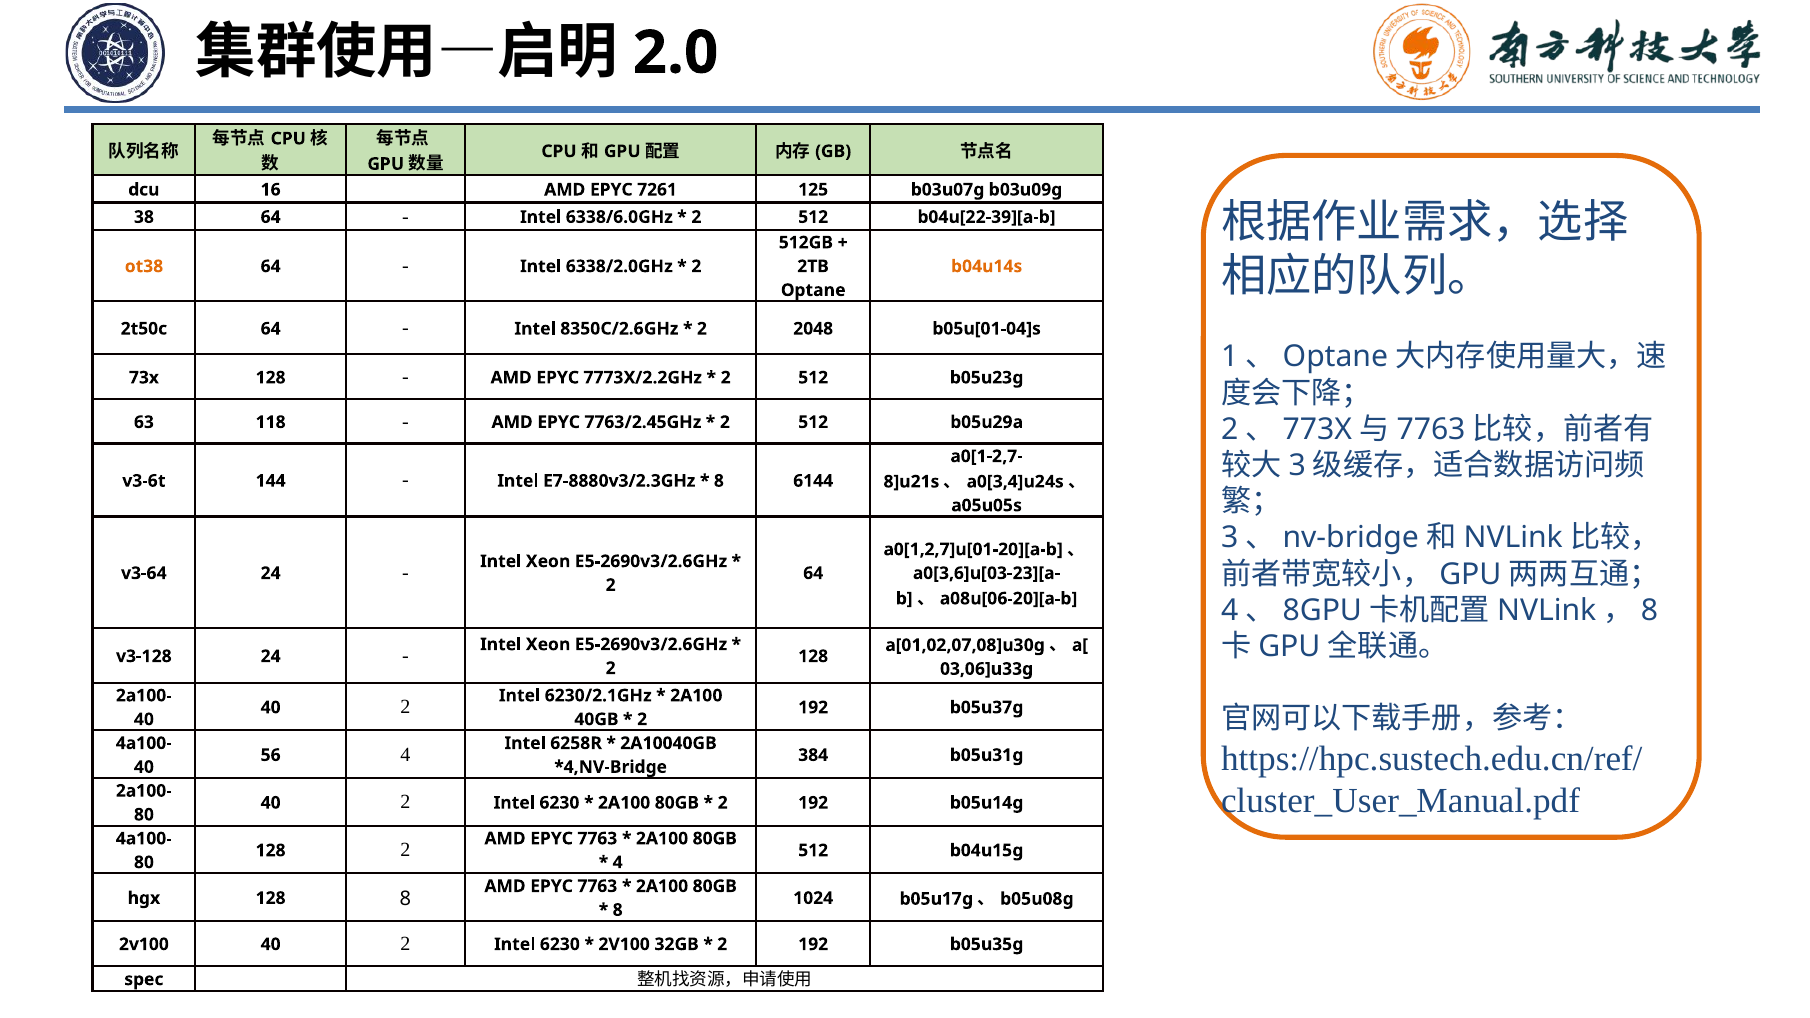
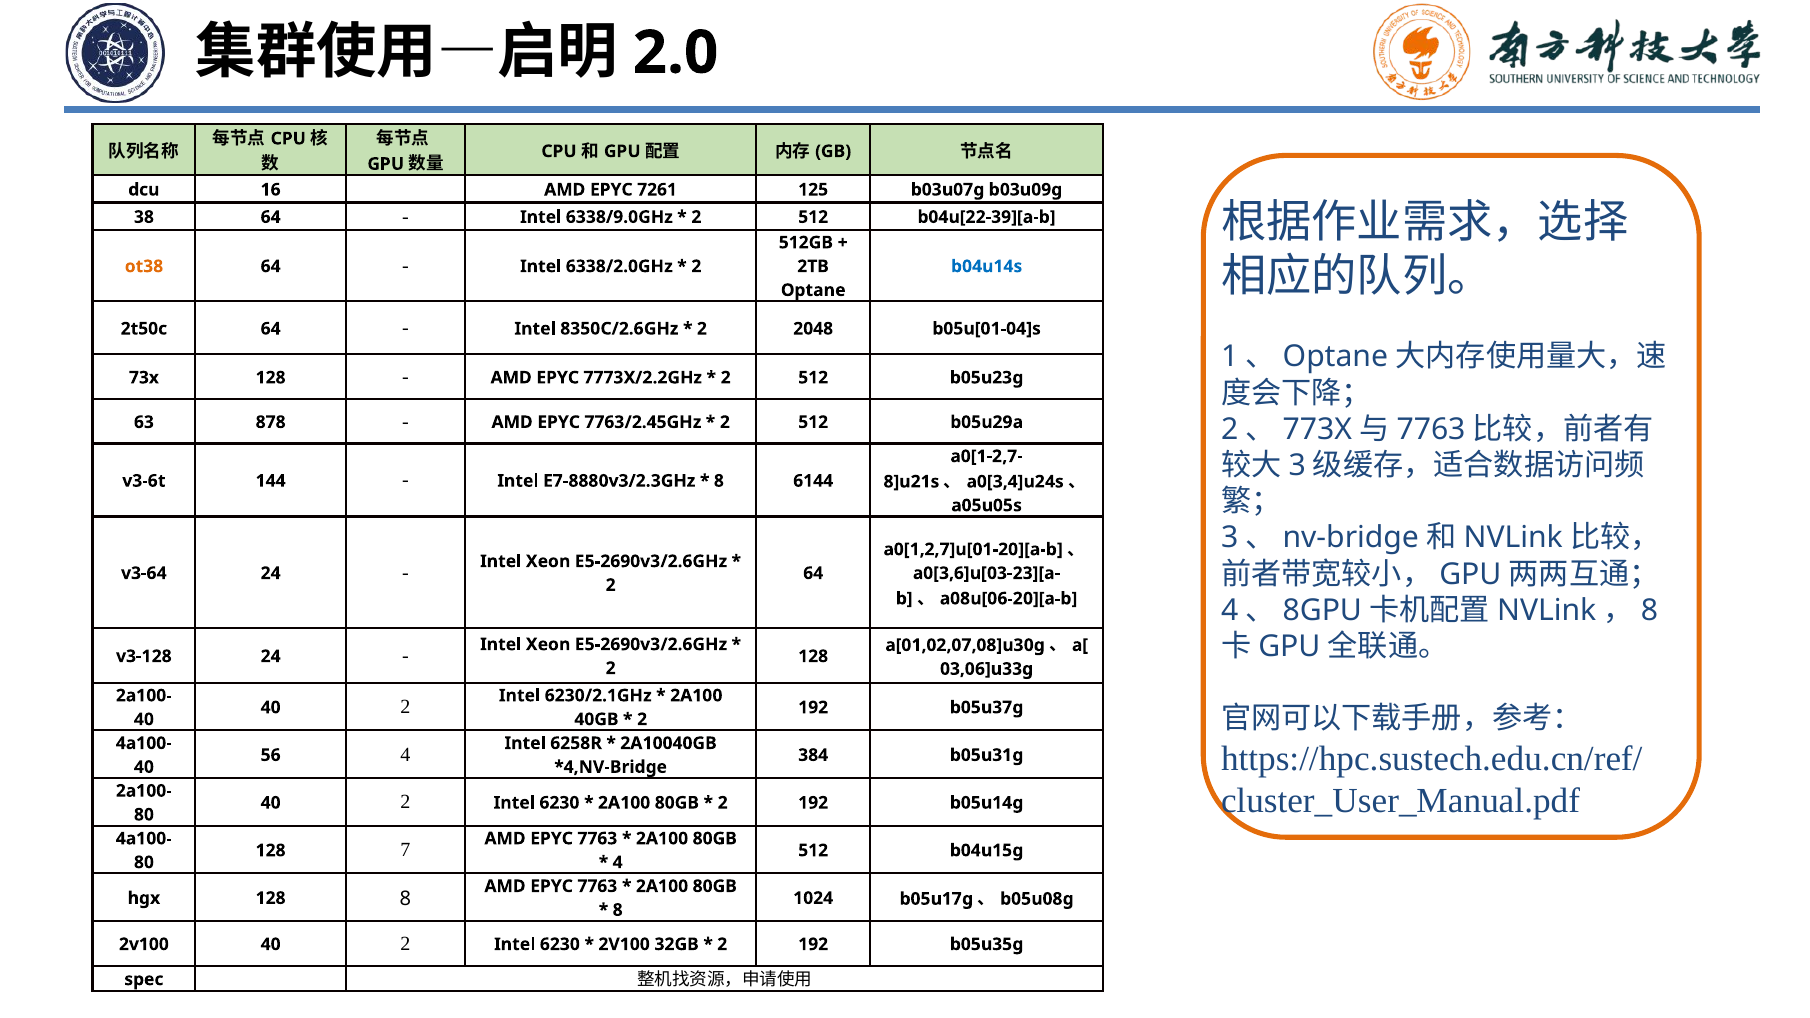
6338/6.0GHz: 6338/6.0GHz -> 6338/9.0GHz (619, 217)
b04u14s colour: orange -> blue (987, 266)
118: 118 -> 878 (271, 422)
128 2: 2 -> 7 (406, 850)
